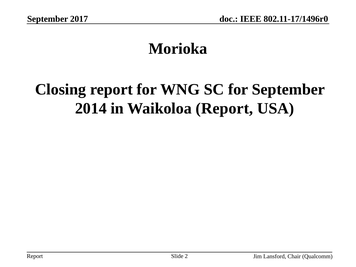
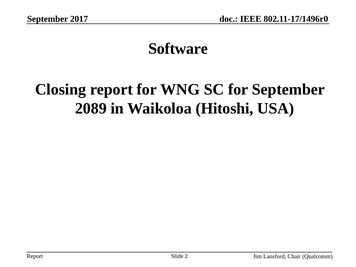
Morioka: Morioka -> Software (178, 49)
2014: 2014 -> 2089 (91, 109)
Waikoloa Report: Report -> Hitoshi (224, 109)
